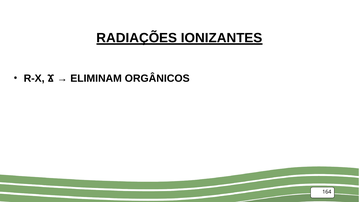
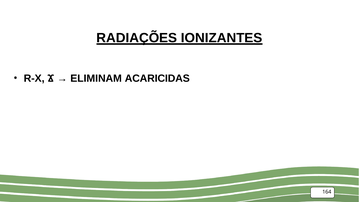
ORGÂNICOS: ORGÂNICOS -> ACARICIDAS (157, 78)
